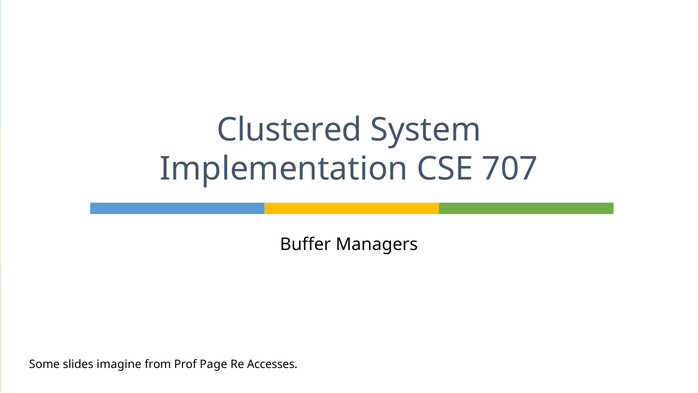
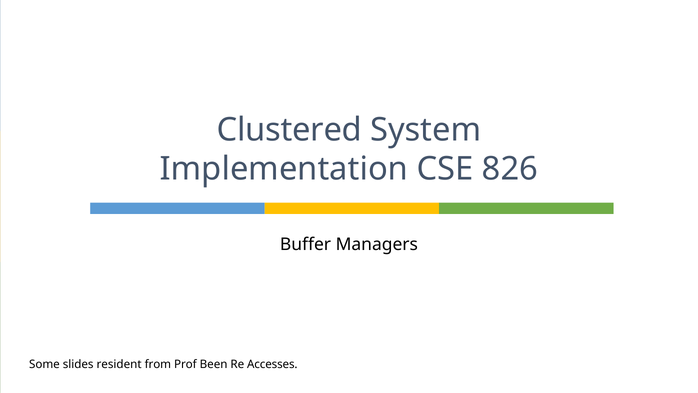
707: 707 -> 826 (510, 169)
imagine: imagine -> resident (119, 364)
Page: Page -> Been (214, 364)
